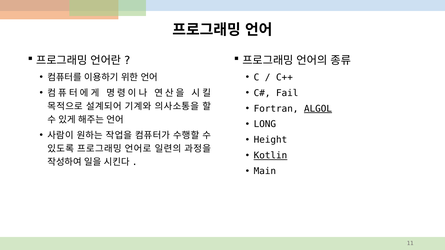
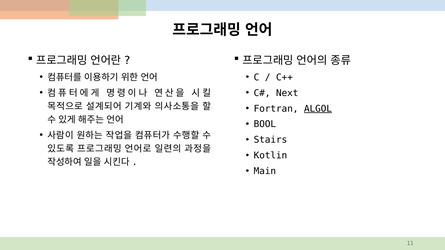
Fail: Fail -> Next (287, 93)
LONG: LONG -> BOOL (265, 124)
Height: Height -> Stairs (270, 140)
Kotlin underline: present -> none (270, 156)
